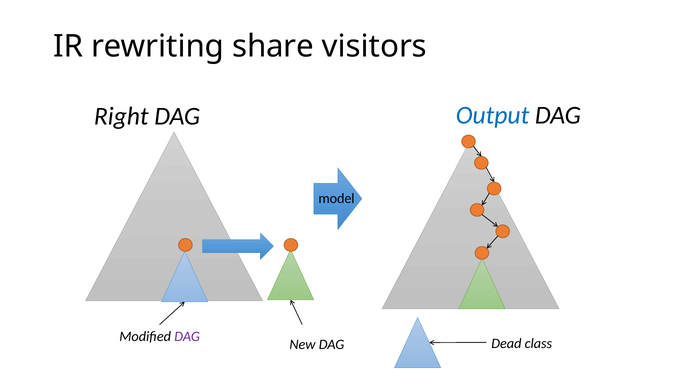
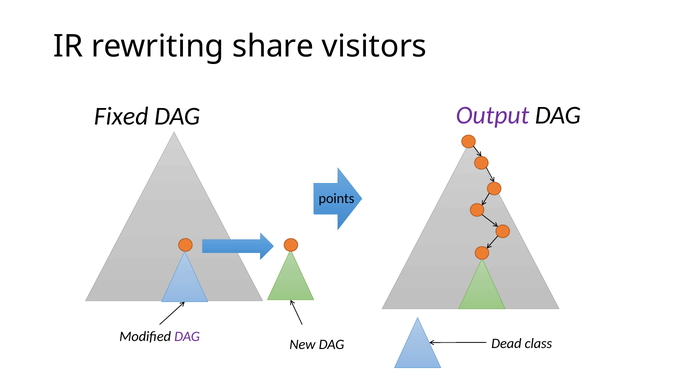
Output colour: blue -> purple (493, 115)
Right: Right -> Fixed (121, 116)
model: model -> points (336, 198)
